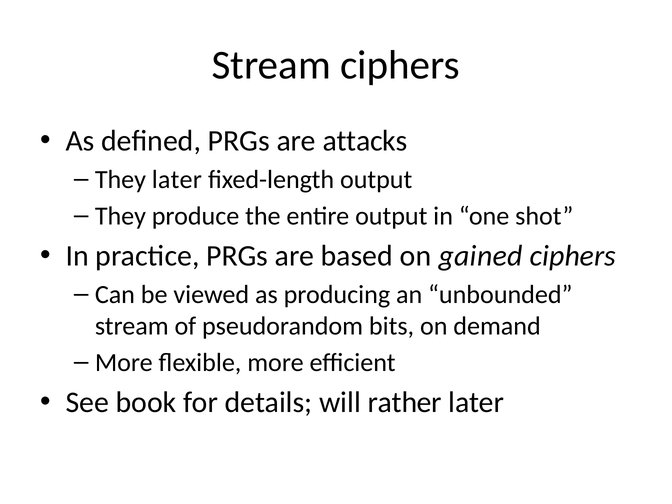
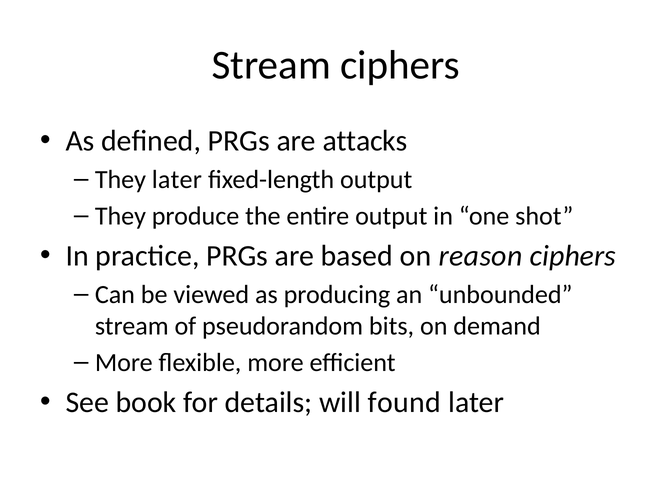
gained: gained -> reason (481, 256)
rather: rather -> found (405, 402)
